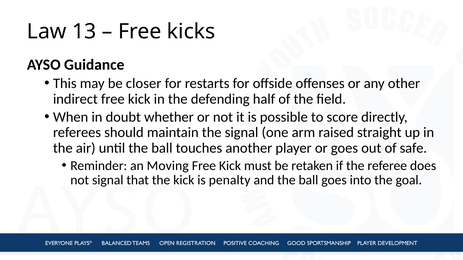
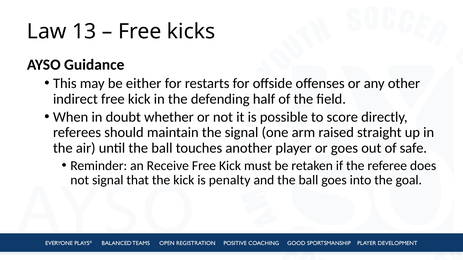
closer: closer -> either (144, 83)
Moving: Moving -> Receive (168, 166)
